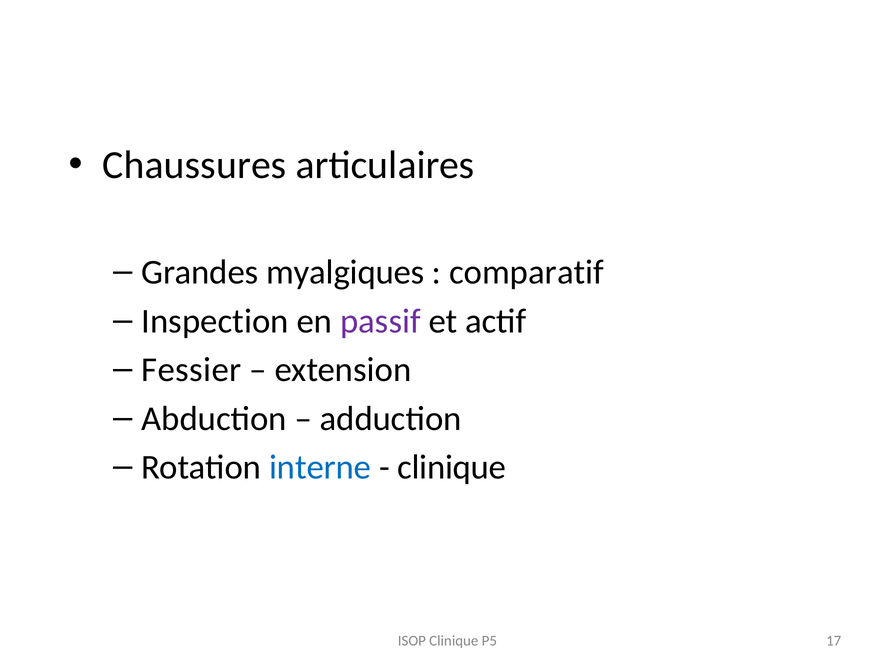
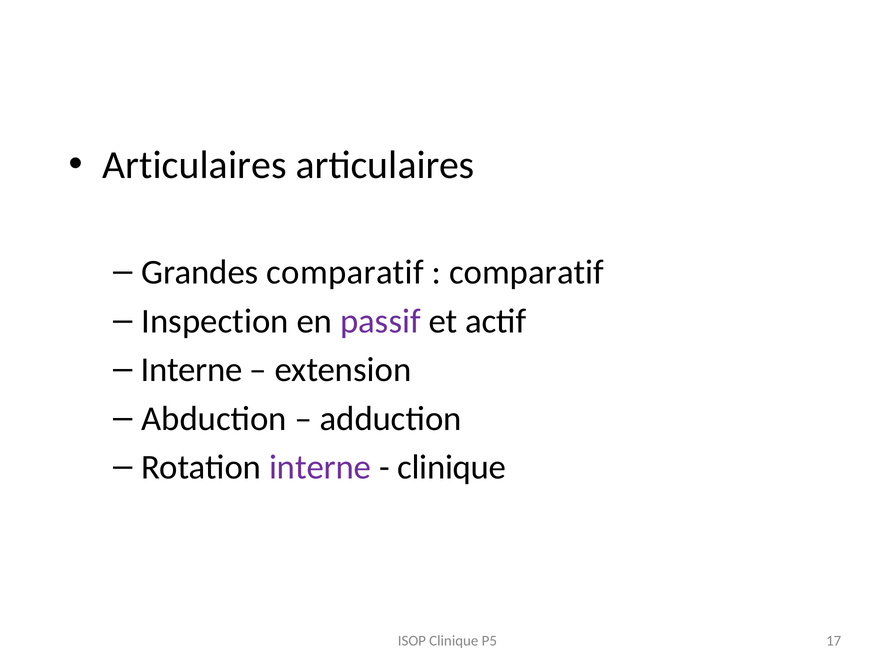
Chaussures: Chaussures -> Articulaires (194, 165)
Grandes myalgiques: myalgiques -> comparatif (345, 272)
Fessier: Fessier -> Interne (192, 370)
interne colour: blue -> purple (320, 468)
